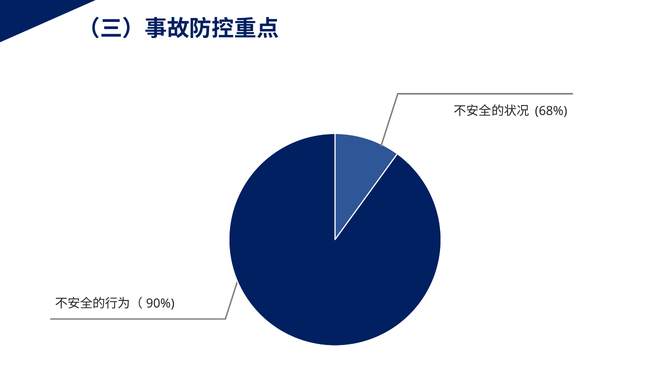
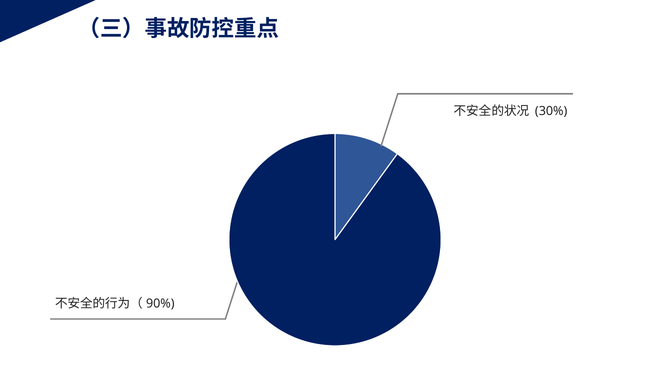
68%: 68% -> 30% (551, 111)
